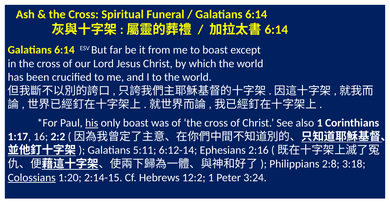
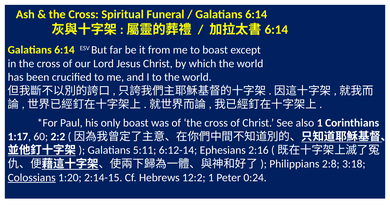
his underline: present -> none (92, 123)
16: 16 -> 60 (41, 137)
3:24: 3:24 -> 0:24 (255, 178)
